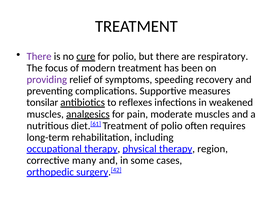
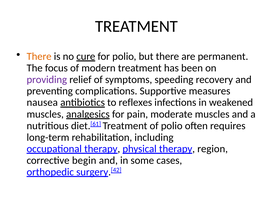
There colour: purple -> orange (39, 56)
respiratory: respiratory -> permanent (223, 56)
tonsilar: tonsilar -> nausea (42, 102)
many: many -> begin (84, 160)
